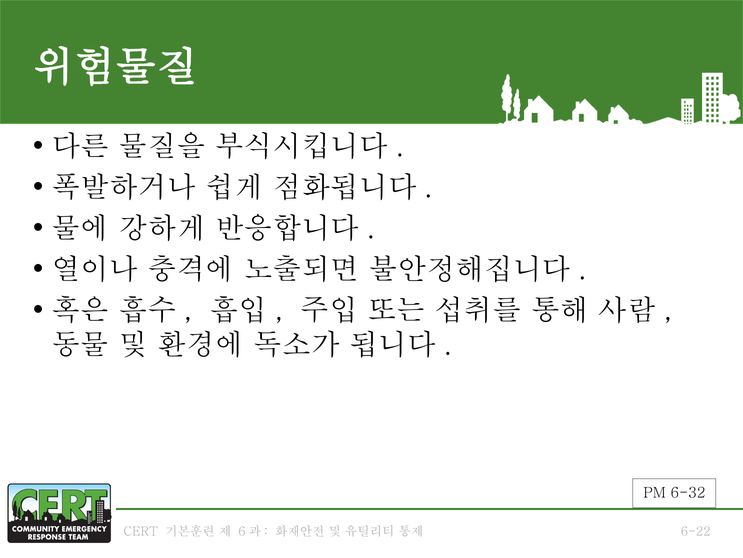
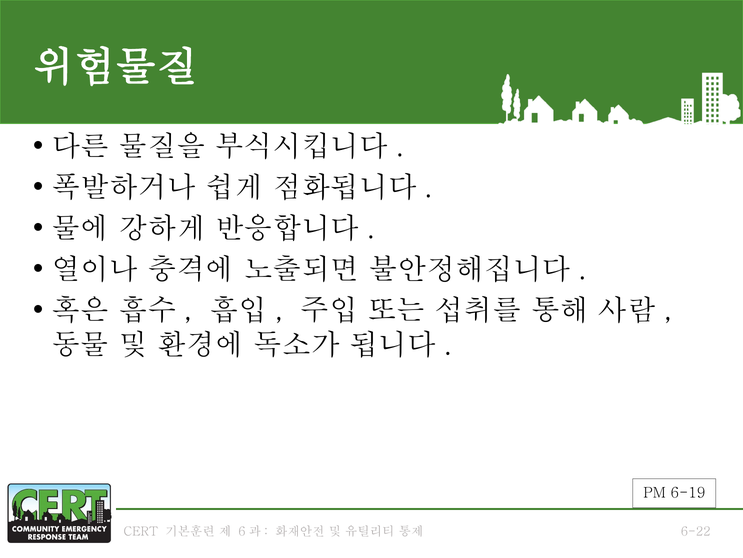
6-32: 6-32 -> 6-19 (688, 492)
